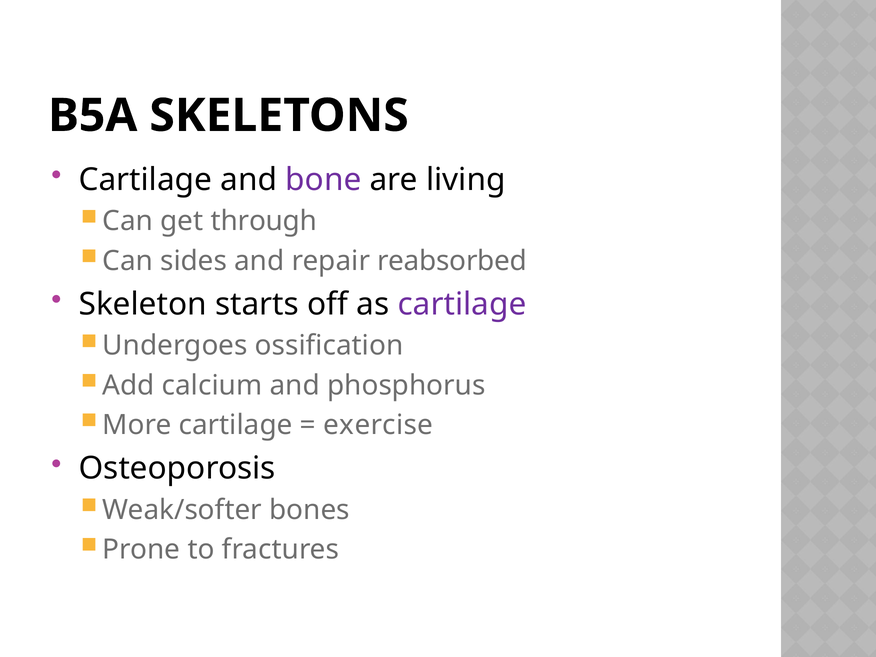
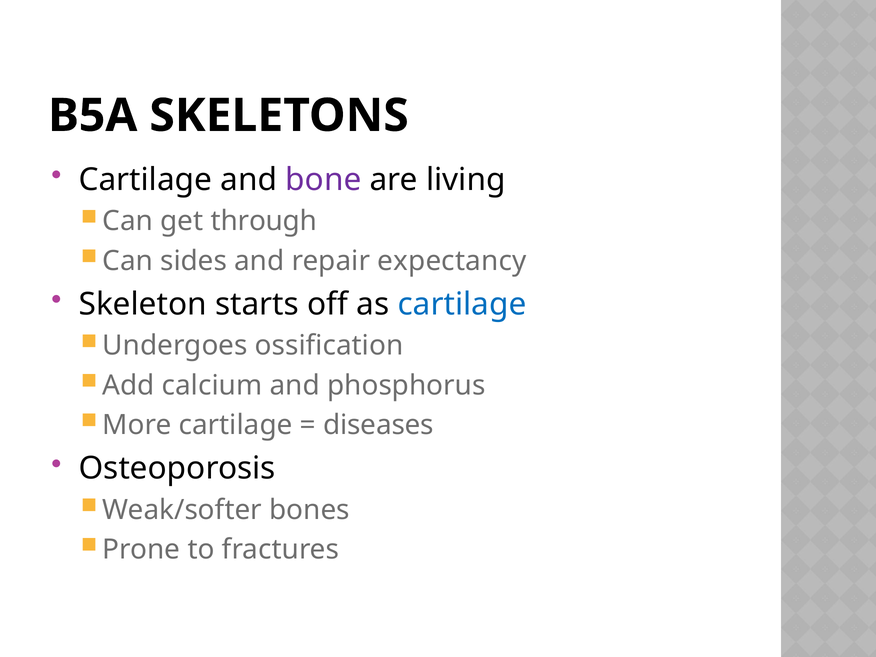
reabsorbed: reabsorbed -> expectancy (452, 261)
cartilage colour: purple -> blue (462, 304)
exercise: exercise -> diseases (378, 425)
